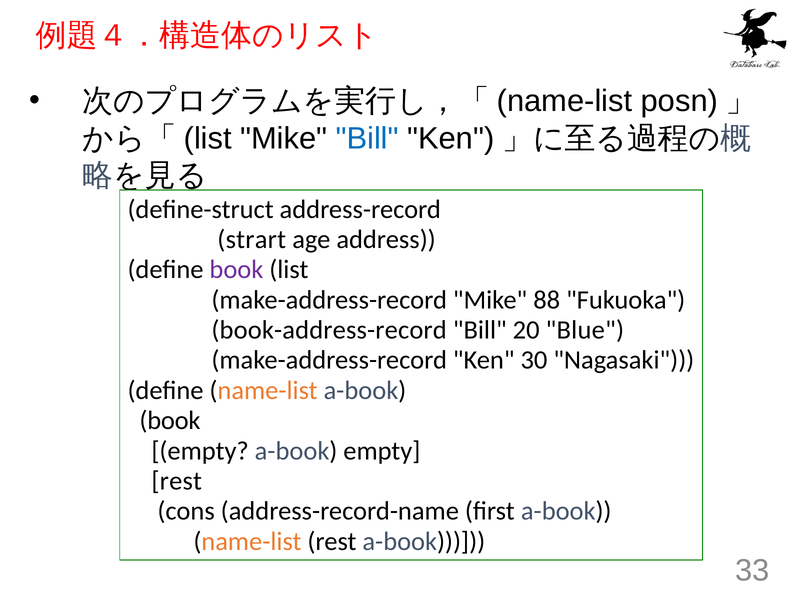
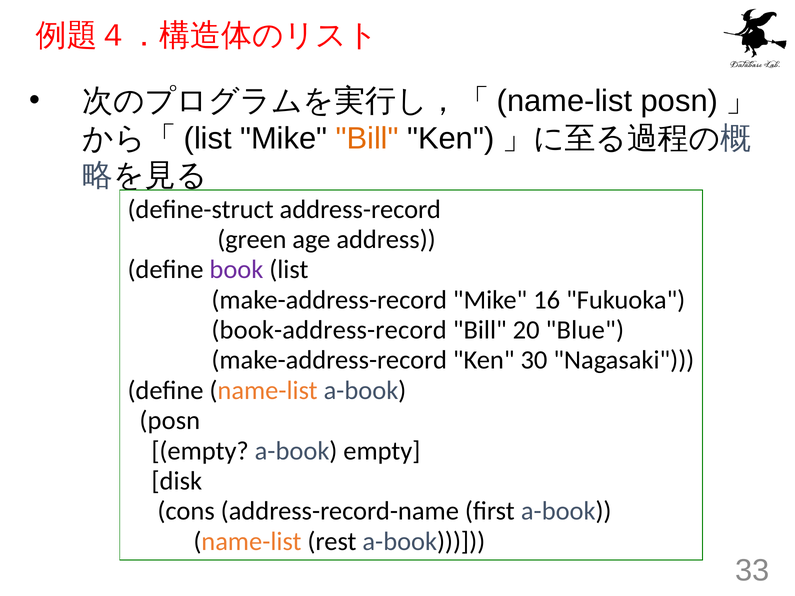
Bill colour: blue -> orange (367, 138)
strart: strart -> green (252, 240)
88: 88 -> 16 (547, 300)
book: book -> posn (170, 421)
rest: rest -> disk (177, 481)
